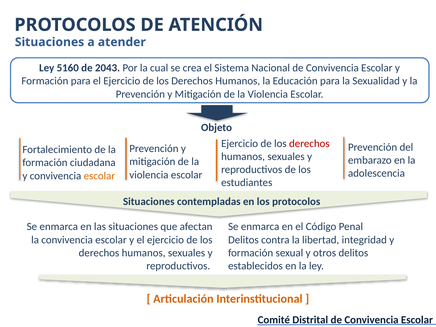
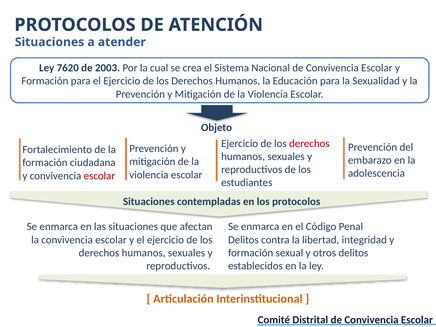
5160: 5160 -> 7620 (68, 68)
2043: 2043 -> 2003 (108, 68)
escolar colour: orange -> red (99, 176)
